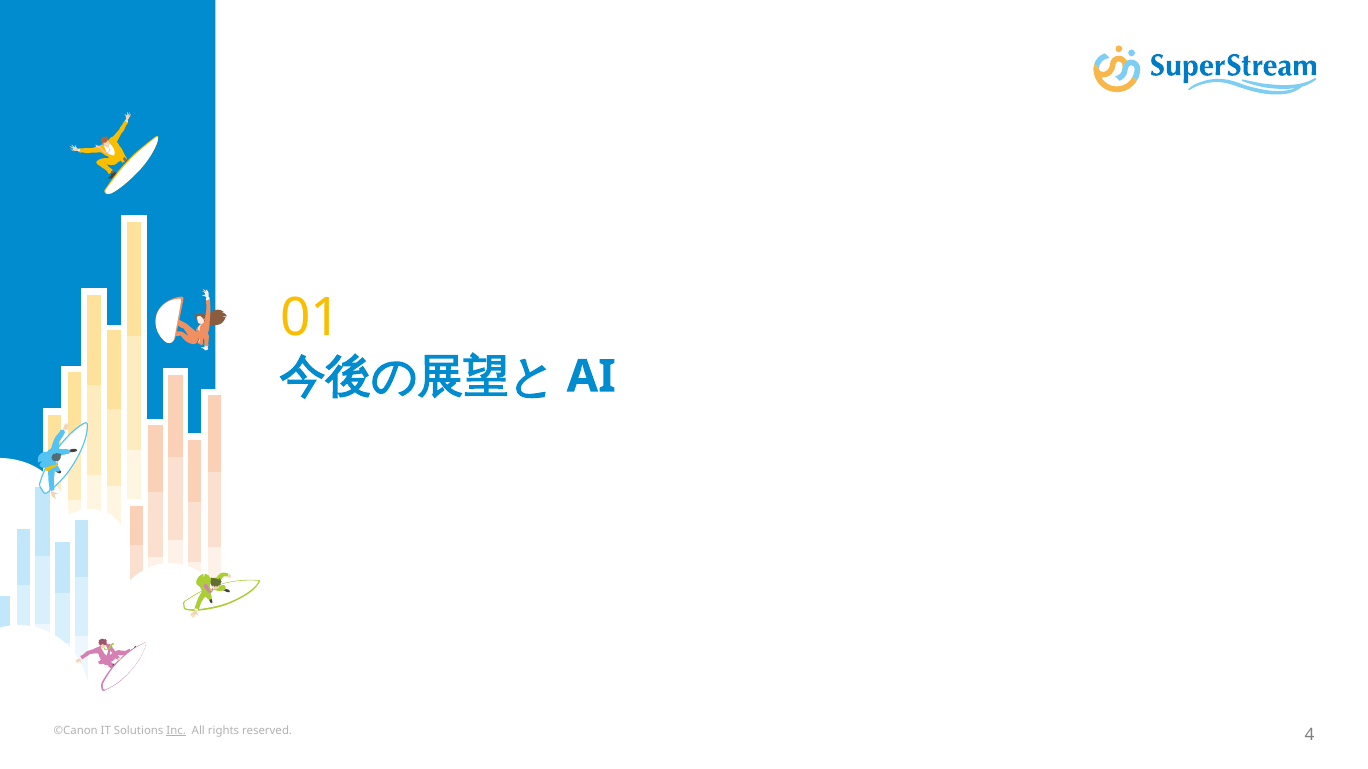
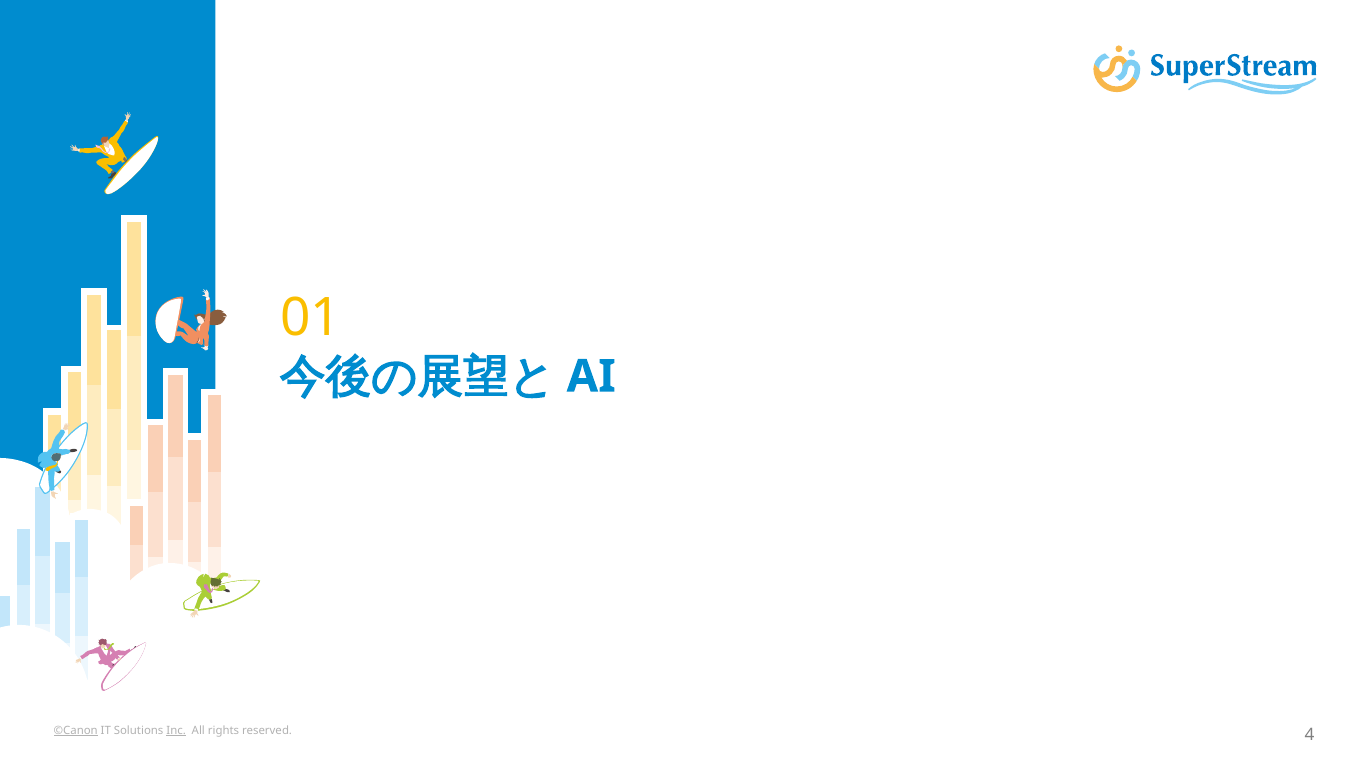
©Canon underline: none -> present (76, 731)
